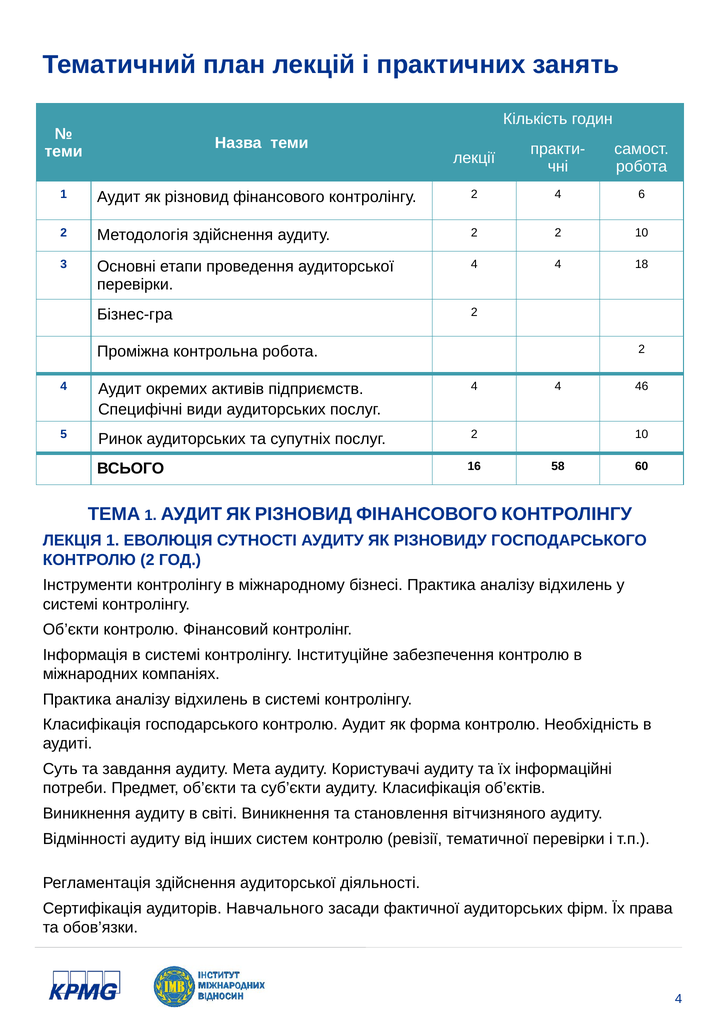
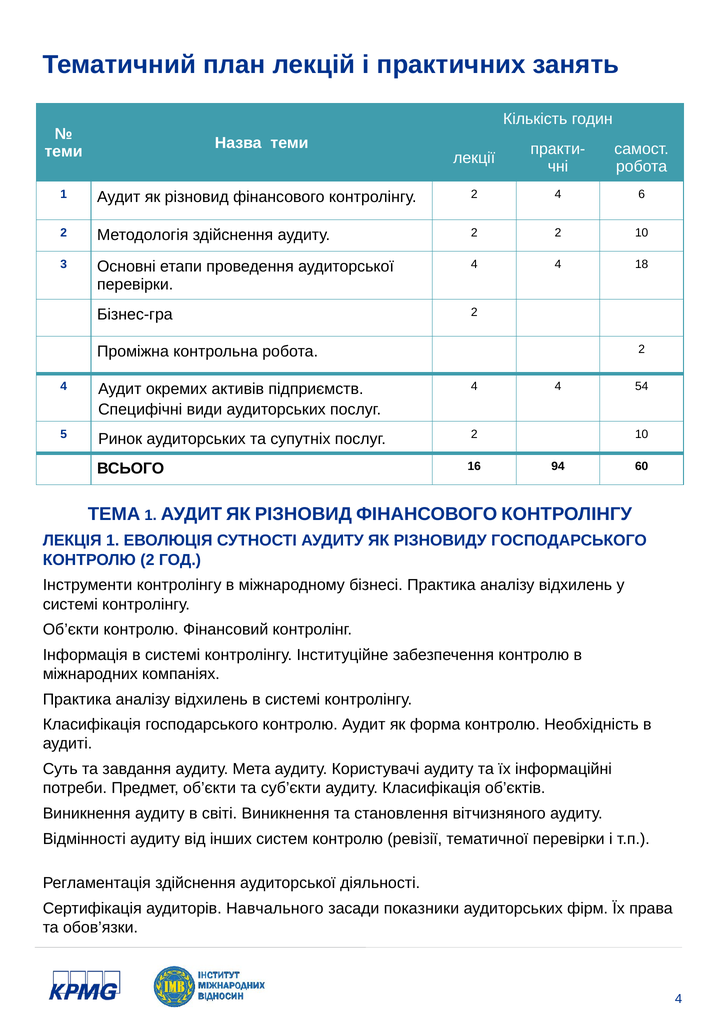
46: 46 -> 54 (642, 387)
58: 58 -> 94 (558, 466)
фактичної: фактичної -> показники (421, 909)
